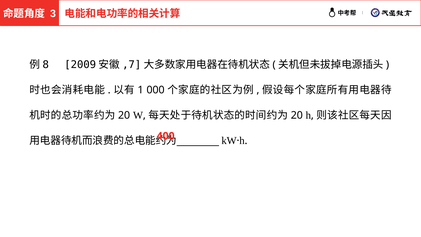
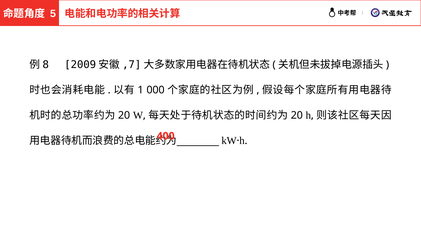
3: 3 -> 5 (53, 14)
